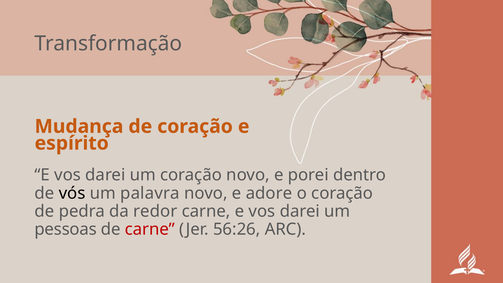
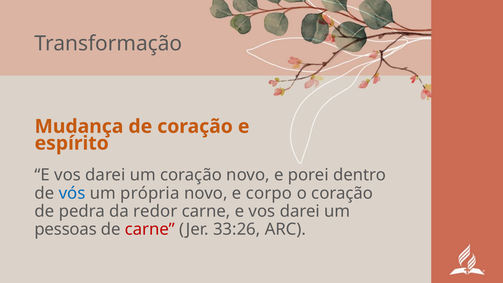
vós colour: black -> blue (72, 193)
palavra: palavra -> própria (150, 193)
adore: adore -> corpo (269, 193)
56:26: 56:26 -> 33:26 (237, 229)
